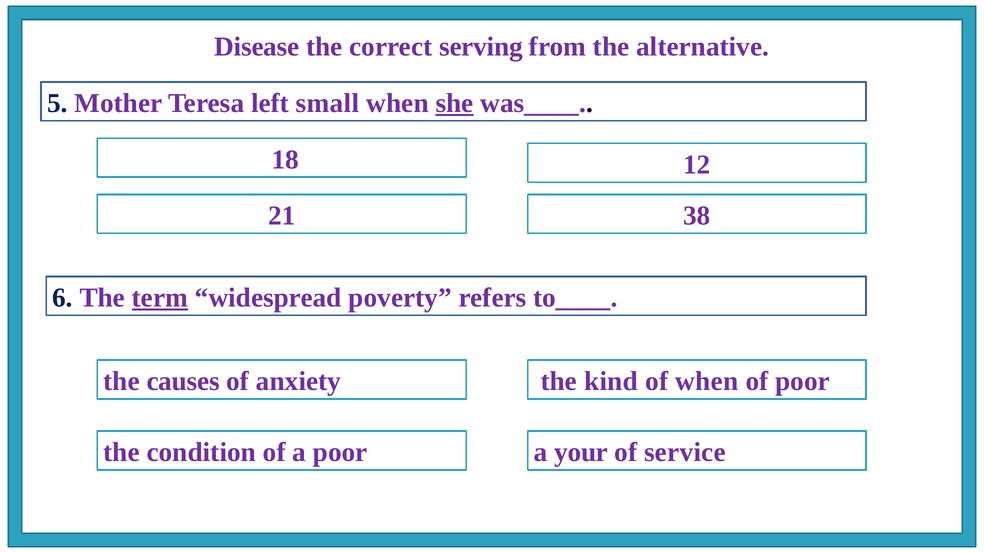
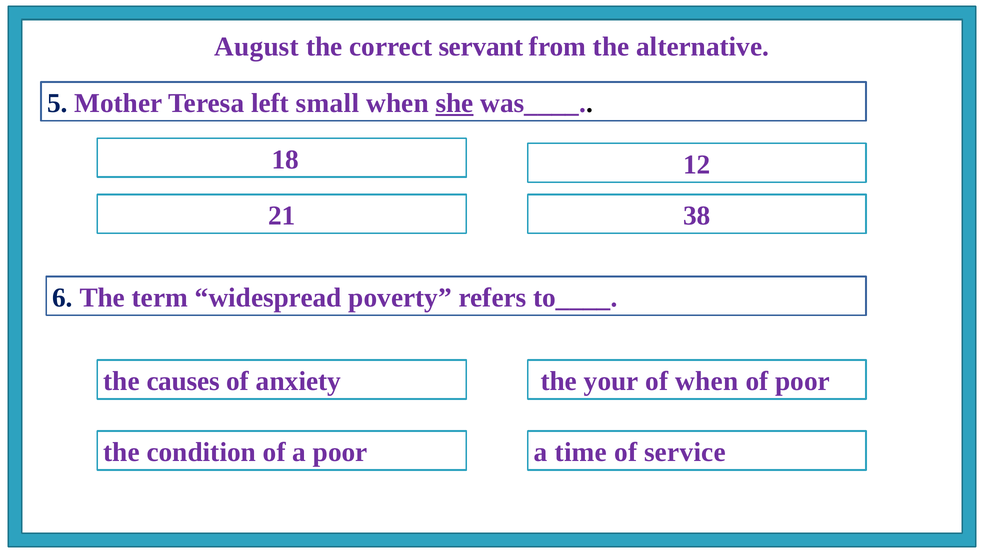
Disease: Disease -> August (257, 47)
serving: serving -> servant (481, 47)
term underline: present -> none (160, 298)
kind: kind -> your (611, 382)
your: your -> time (581, 453)
